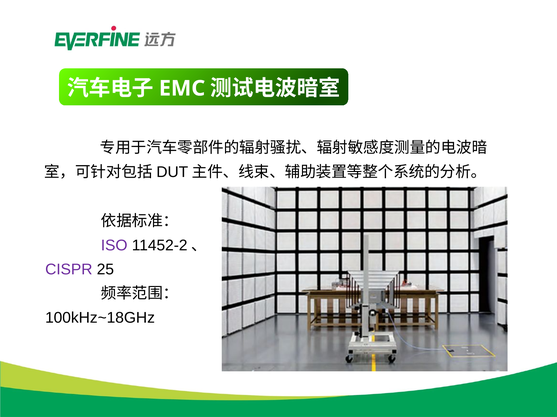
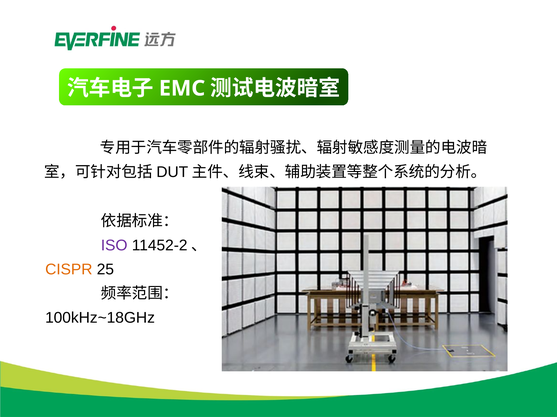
CISPR colour: purple -> orange (69, 270)
